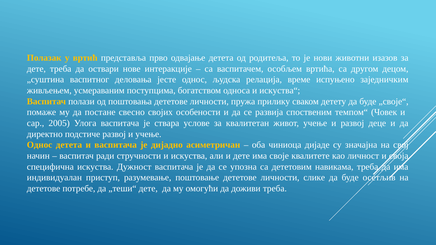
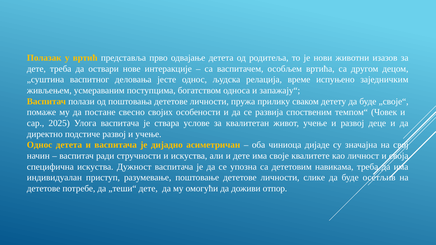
искуства“: искуства“ -> запажају“ (280, 91)
2005: 2005 -> 2025 (59, 123)
доживи треба: треба -> отпор (275, 189)
